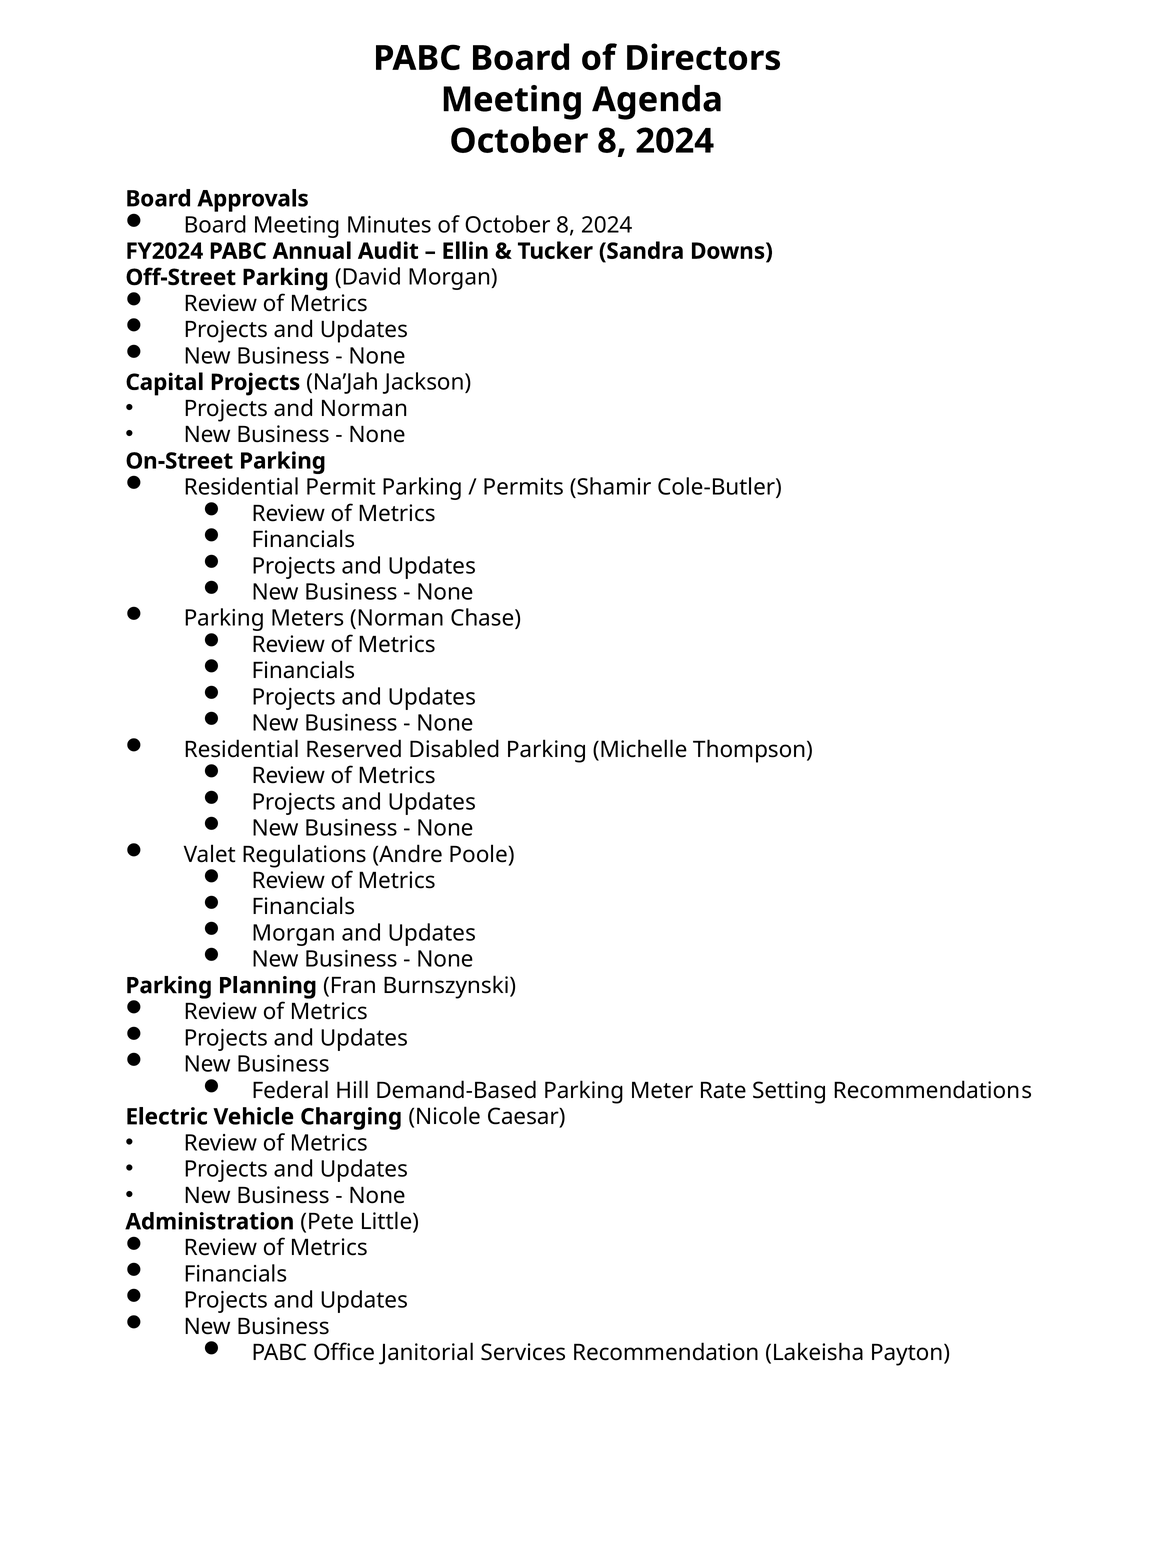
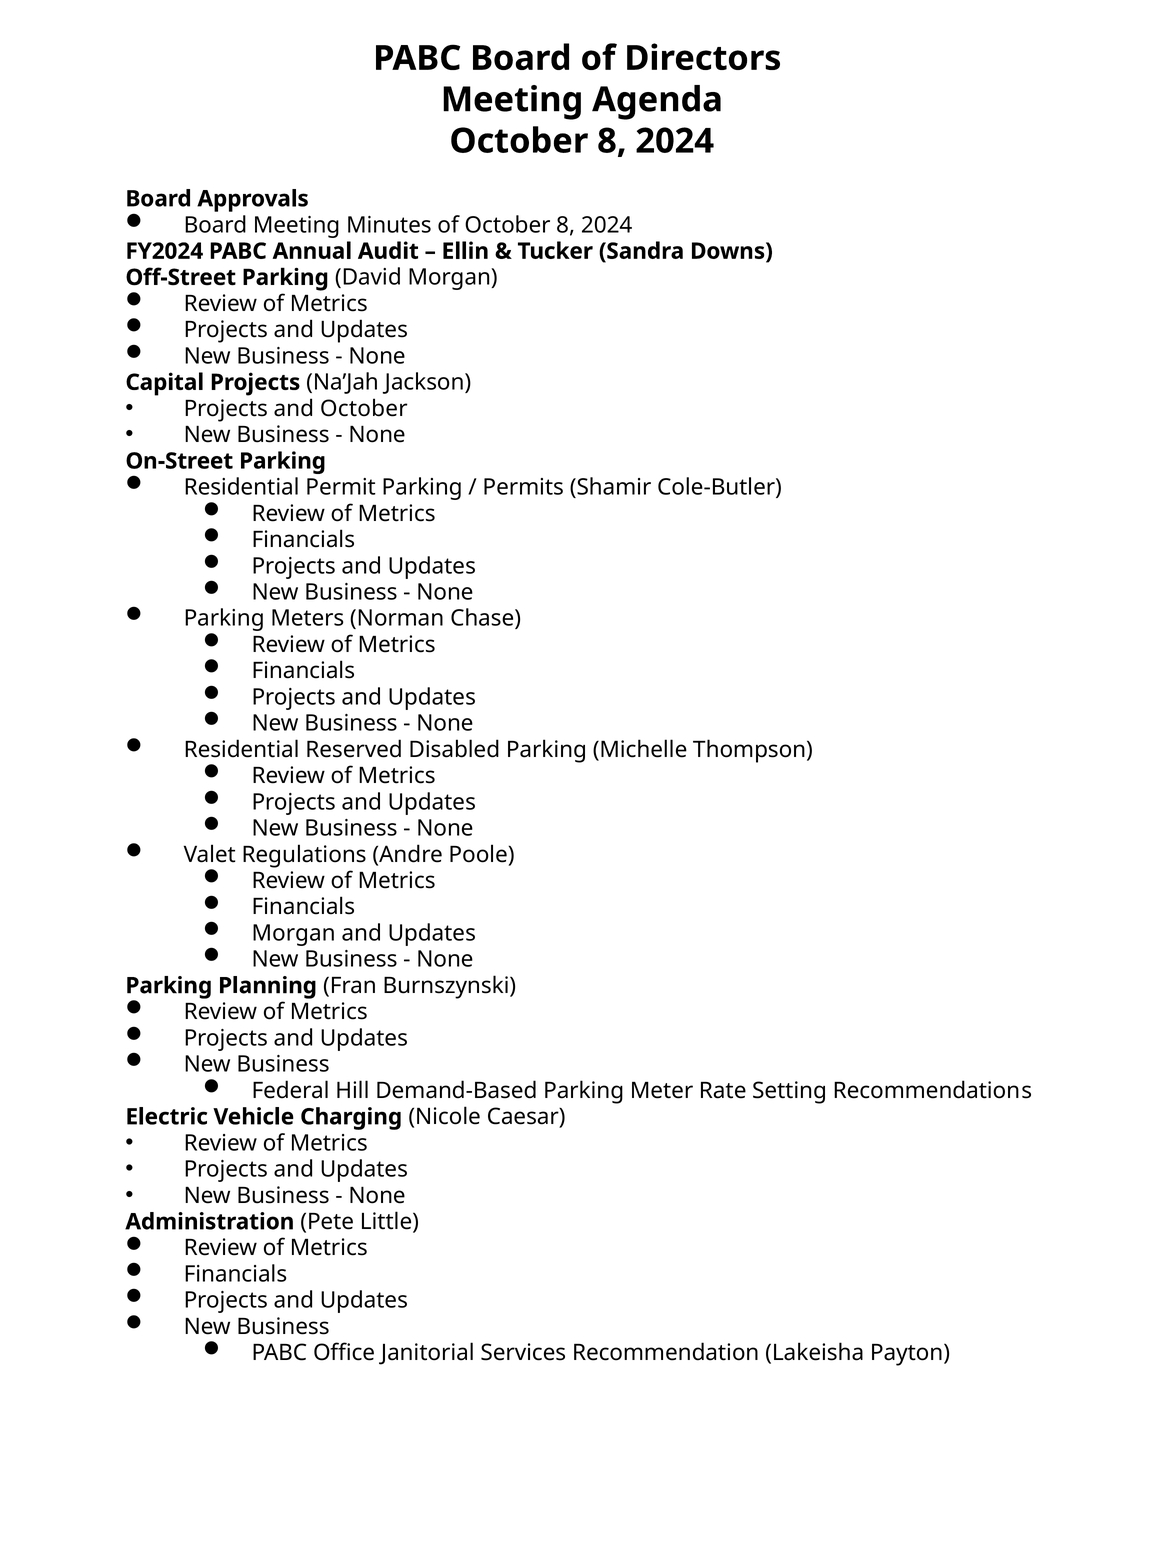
and Norman: Norman -> October (364, 408)
